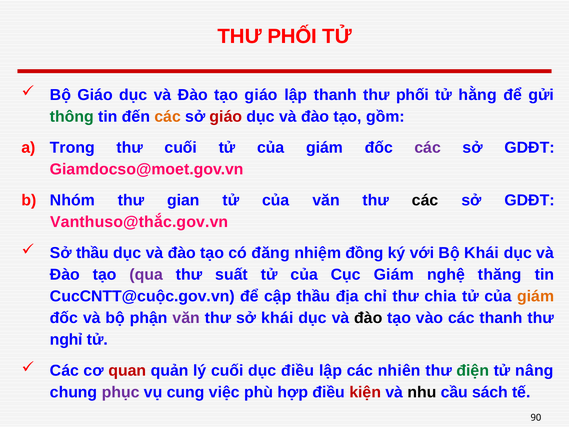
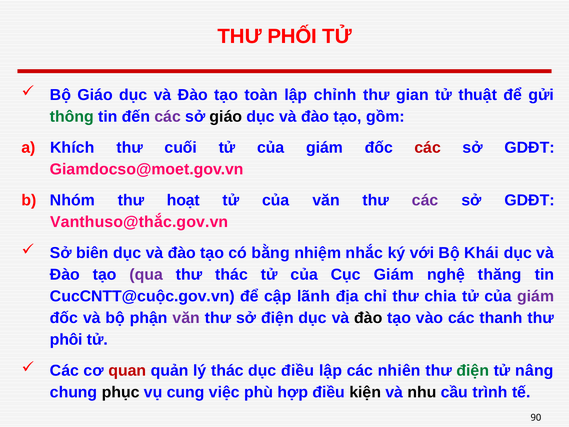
tạo giáo: giáo -> toàn (261, 95)
lập thanh: thanh -> chỉnh (335, 95)
phối: phối -> gian (412, 95)
hằng: hằng -> thuật (478, 95)
các colour: orange -> purple (168, 116)
giáo colour: red -> black (226, 116)
Trong: Trong -> Khích (72, 147)
các colour: purple -> red (428, 147)
gian: gian -> hoạt (183, 200)
các colour: black -> purple (425, 200)
Sở thầu: thầu -> biên (92, 253)
đăng: đăng -> bằng (271, 253)
đồng: đồng -> nhắc (364, 253)
thư suất: suất -> thác (232, 275)
cập thầu: thầu -> lãnh (314, 296)
giám colour: orange -> purple (536, 296)
sở khái: khái -> điện (277, 318)
nghỉ: nghỉ -> phôi (66, 339)
lý cuối: cuối -> thác (227, 370)
phục colour: purple -> black (121, 392)
kiện colour: red -> black (365, 392)
sách: sách -> trình (490, 392)
